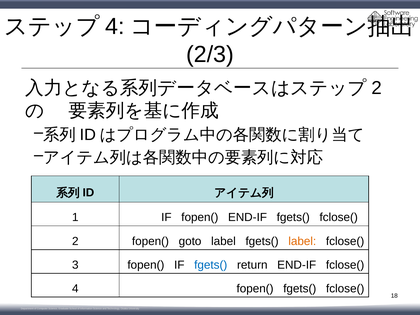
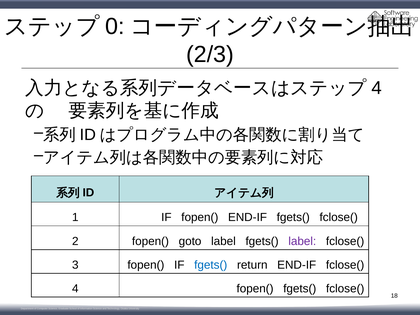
4: 4 -> 0 (115, 26)
2: 2 -> 4 (377, 88)
label colour: orange -> purple (302, 241)
